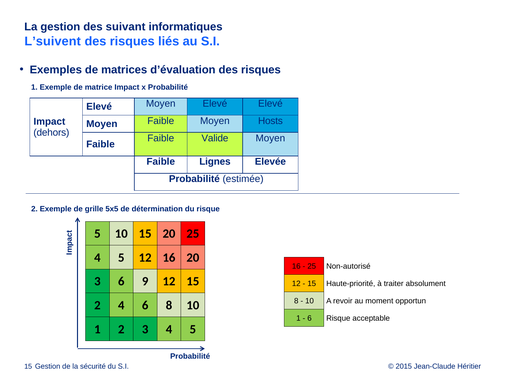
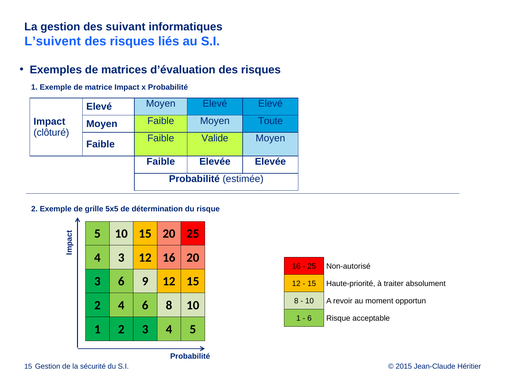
Hosts: Hosts -> Toute (270, 121)
dehors: dehors -> clôturé (51, 133)
Faible Lignes: Lignes -> Elevée (215, 162)
5: 5 -> 3 (121, 257)
